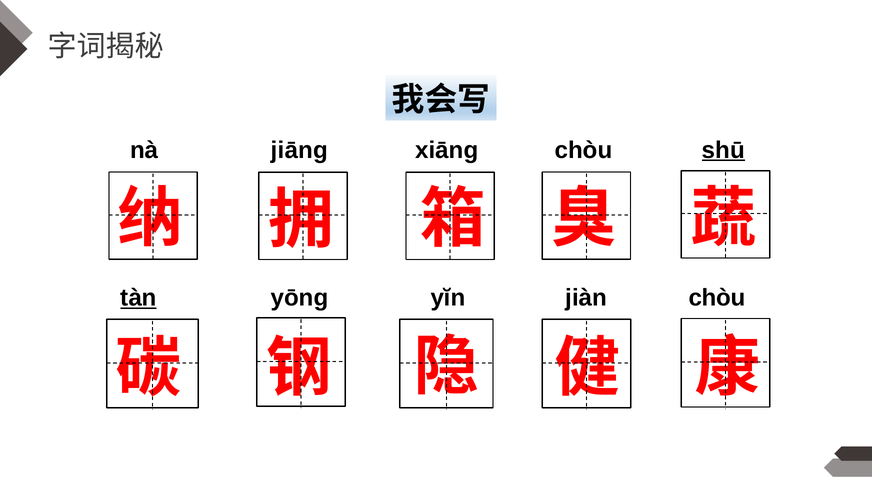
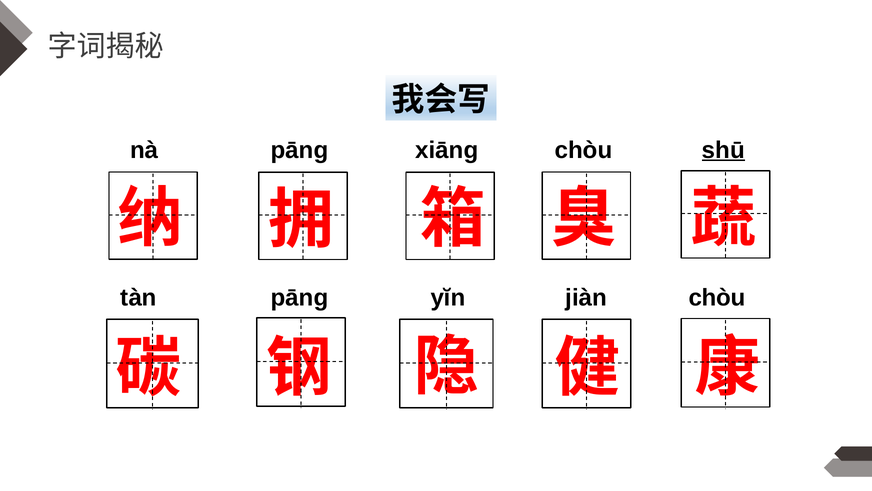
nà jiāng: jiāng -> pāng (299, 150)
tàn underline: present -> none (139, 297)
yōng: yōng -> pāng (300, 297)
